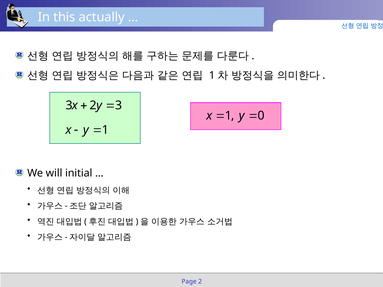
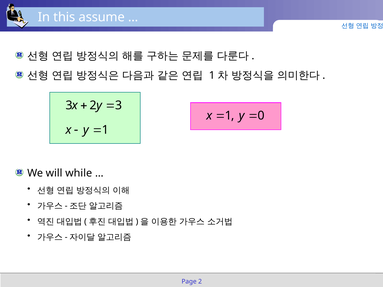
actually: actually -> assume (102, 17)
initial: initial -> while (79, 173)
